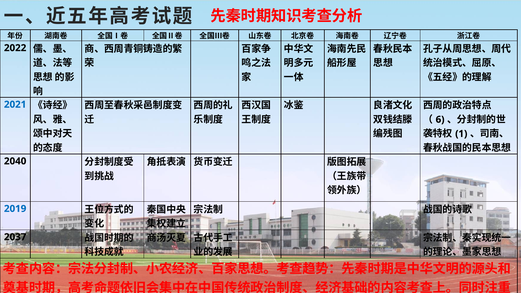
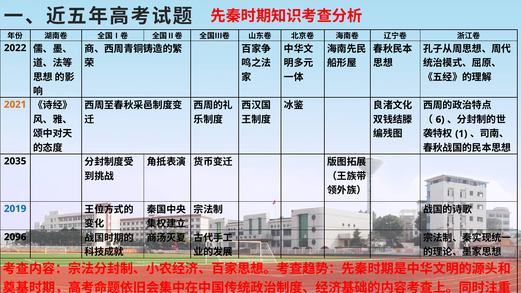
2021 colour: blue -> orange (15, 105)
2040: 2040 -> 2035 (15, 161)
2037: 2037 -> 2096 (15, 237)
